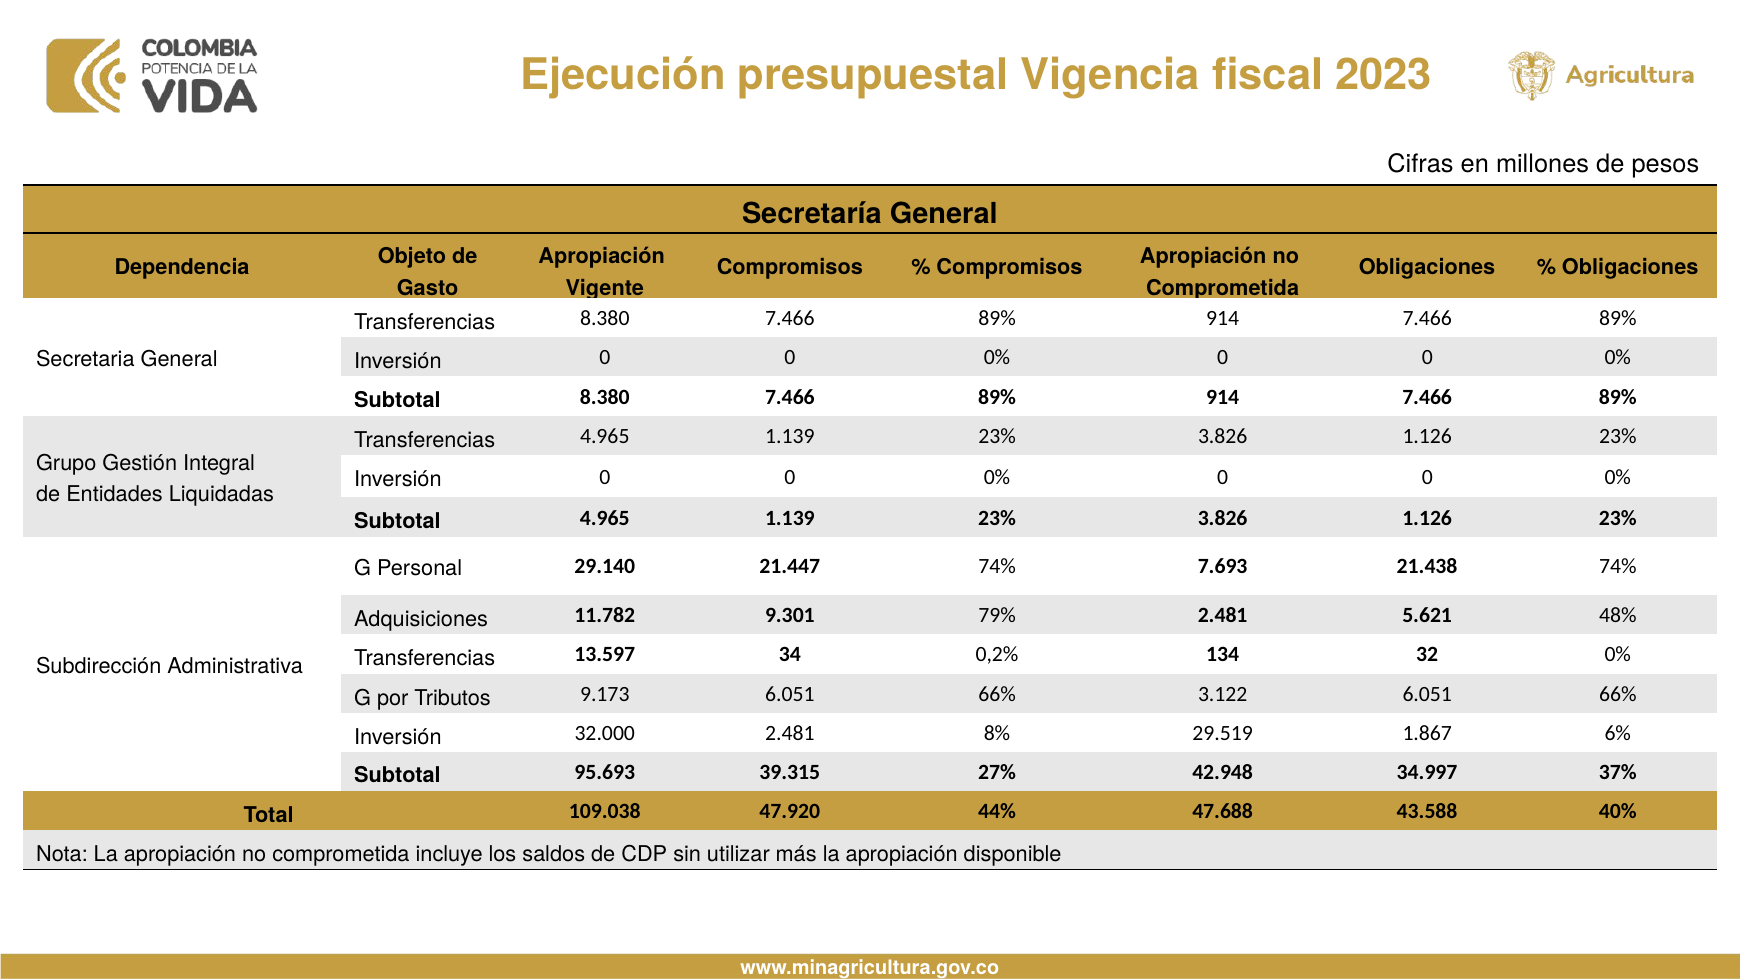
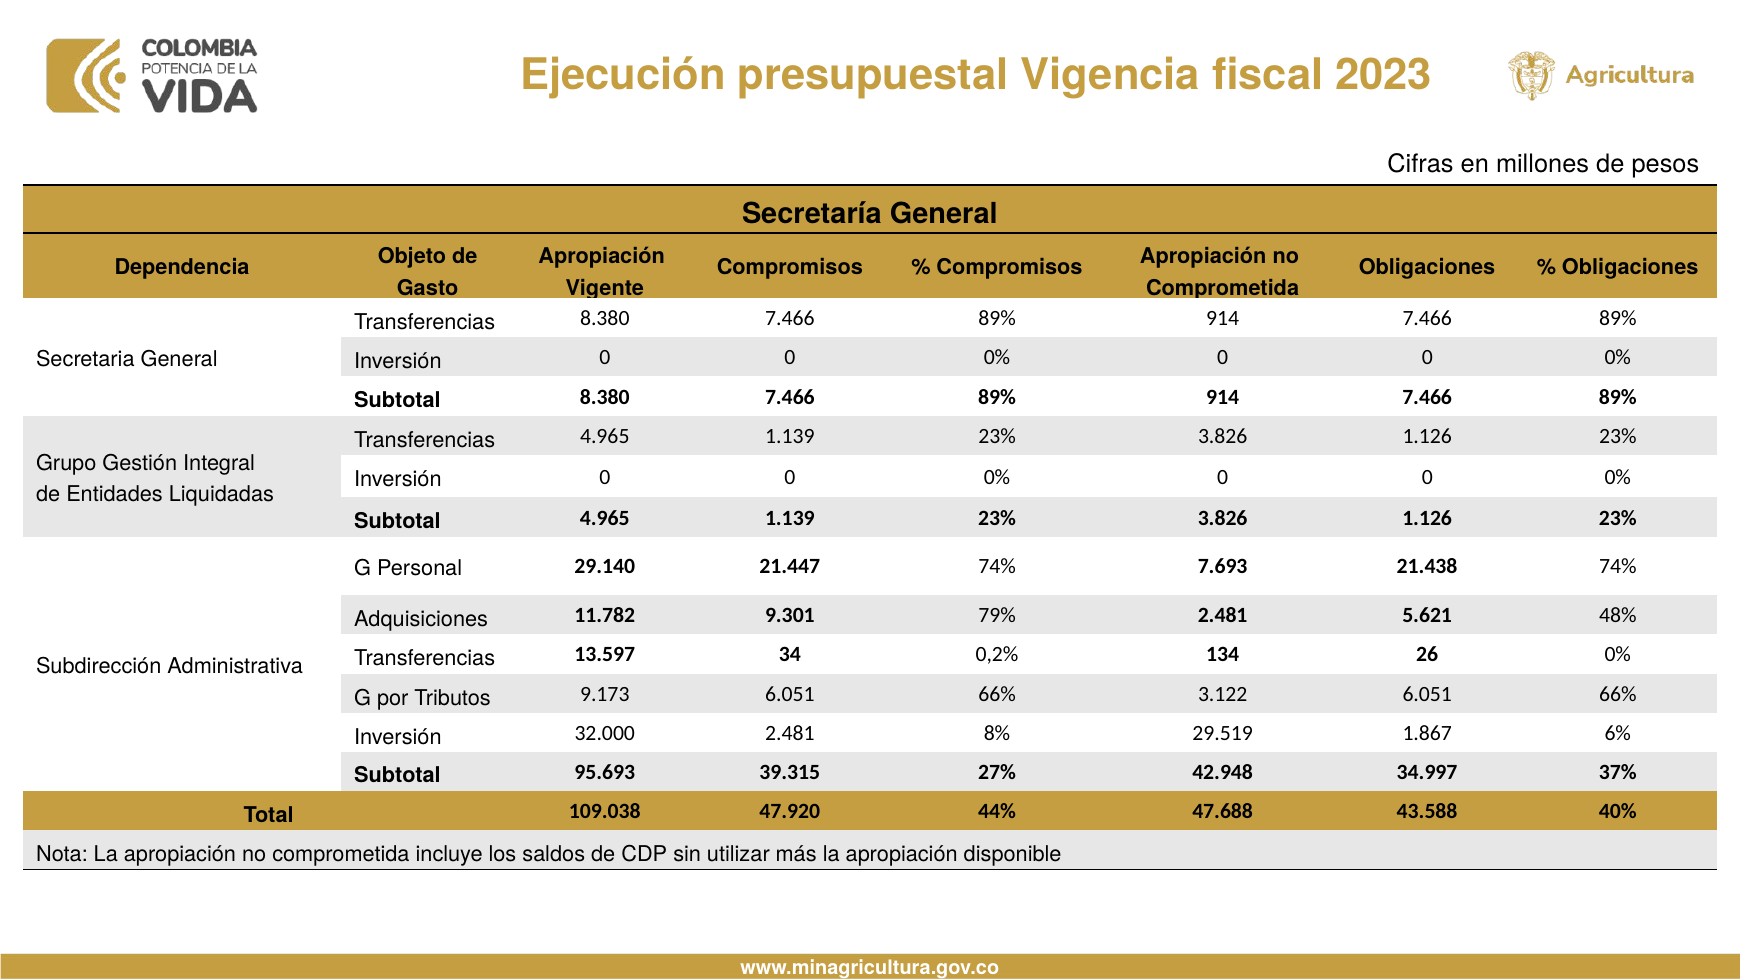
32: 32 -> 26 (1427, 655)
